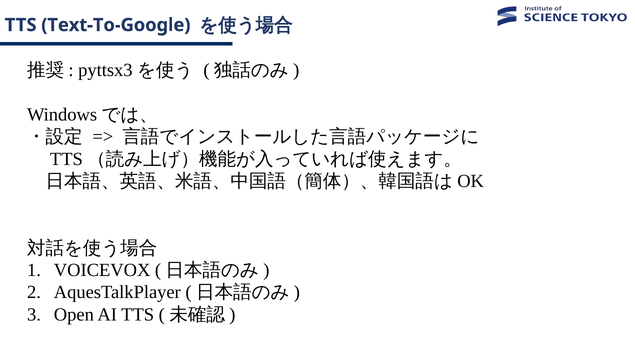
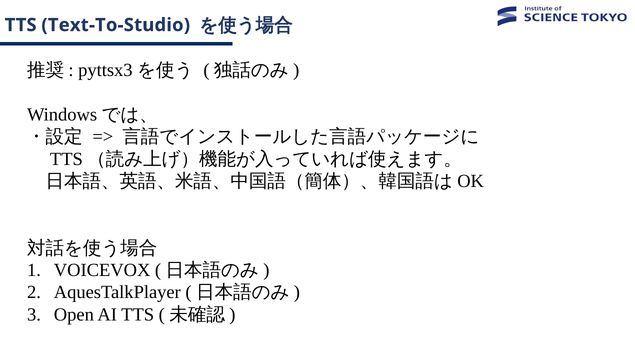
Text-To-Google: Text-To-Google -> Text-To-Studio (116, 25)
